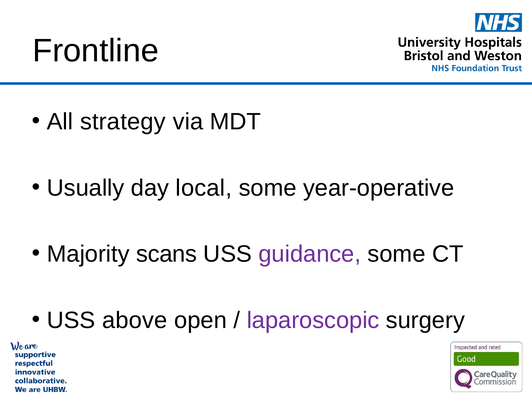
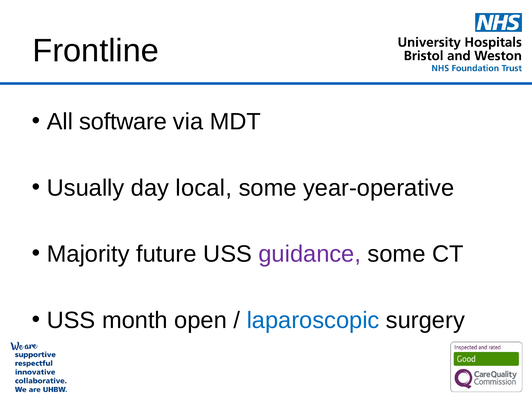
strategy: strategy -> software (123, 122)
scans: scans -> future (166, 254)
above: above -> month (135, 320)
laparoscopic colour: purple -> blue (313, 320)
